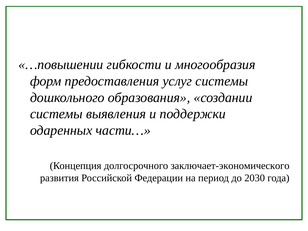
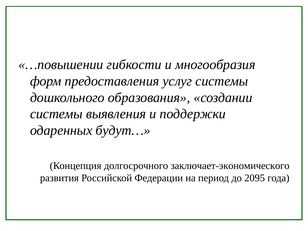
части…: части… -> будут… (123, 130)
2030: 2030 -> 2095 (255, 178)
